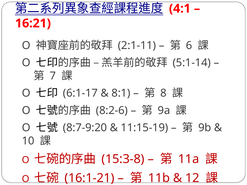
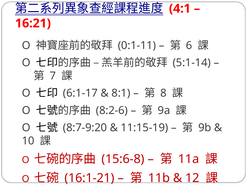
2:1-11: 2:1-11 -> 0:1-11 (137, 45)
15:3-8: 15:3-8 -> 15:6-8 (123, 159)
